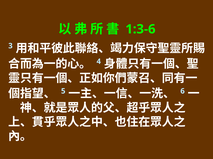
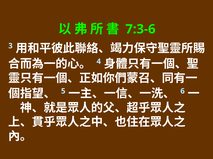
1:3-6: 1:3-6 -> 7:3-6 (140, 29)
